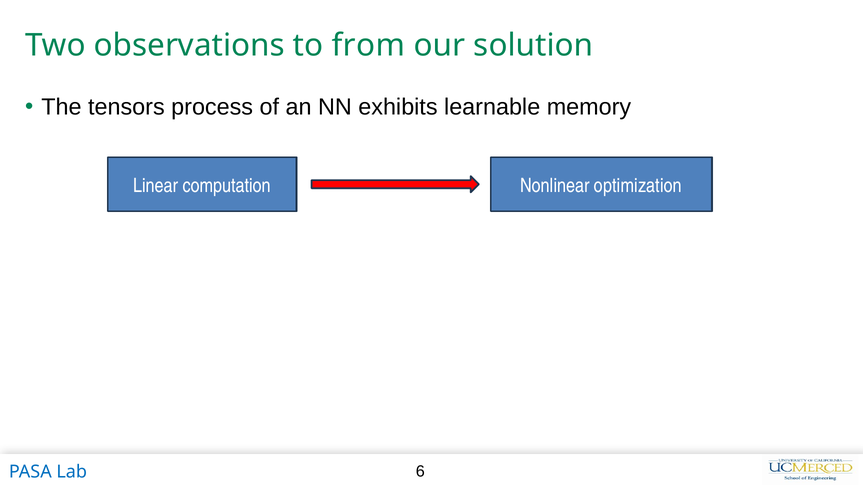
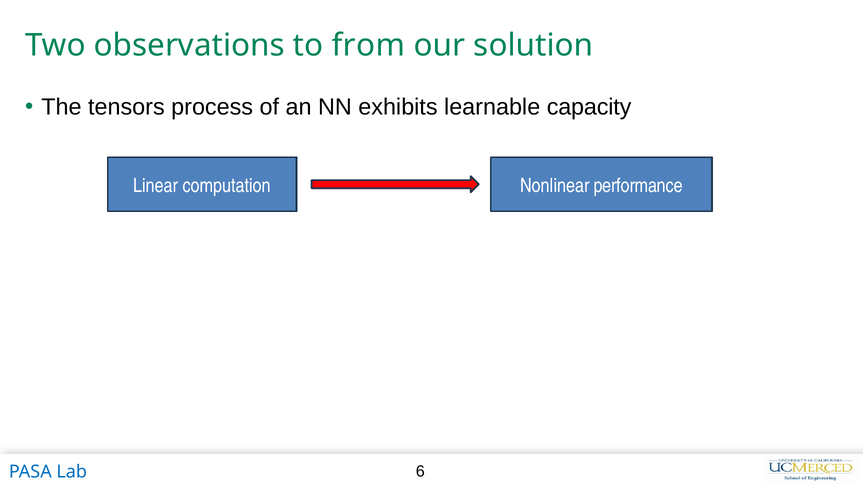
memory: memory -> capacity (589, 107)
optimization: optimization -> performance (638, 186)
